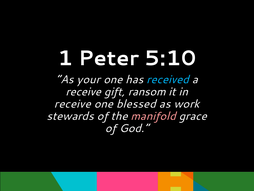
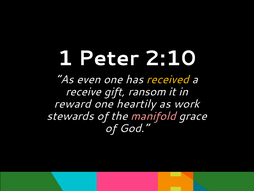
5:10: 5:10 -> 2:10 (170, 58)
your: your -> even (89, 79)
received colour: light blue -> yellow (168, 79)
receive: receive -> reward (73, 104)
blessed: blessed -> heartily (136, 104)
